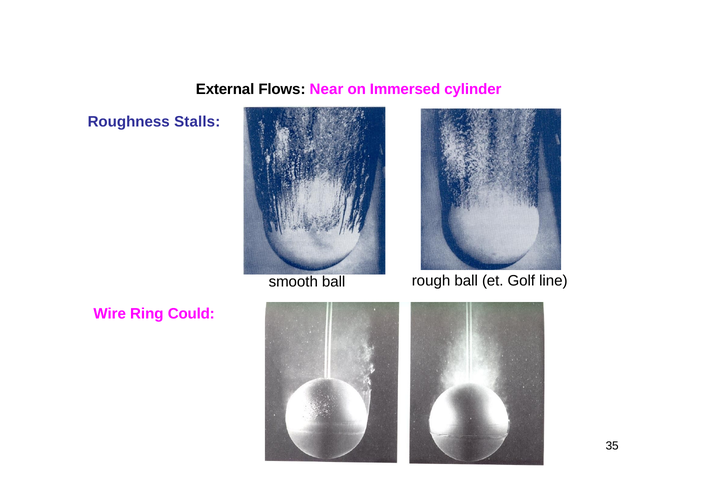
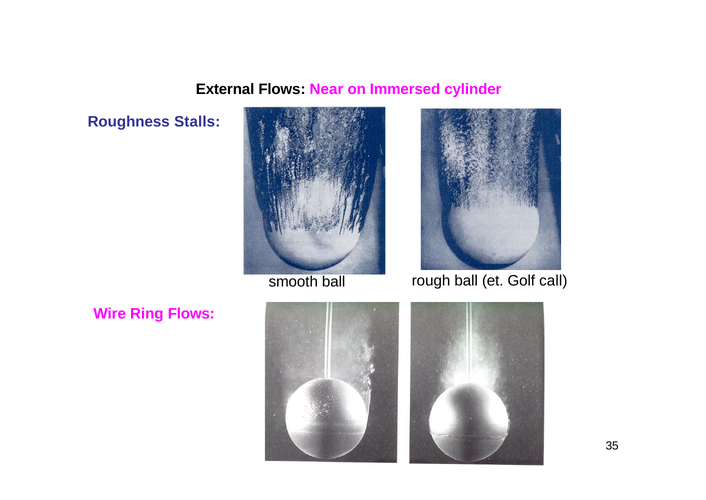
line: line -> call (553, 281)
Ring Could: Could -> Flows (191, 314)
